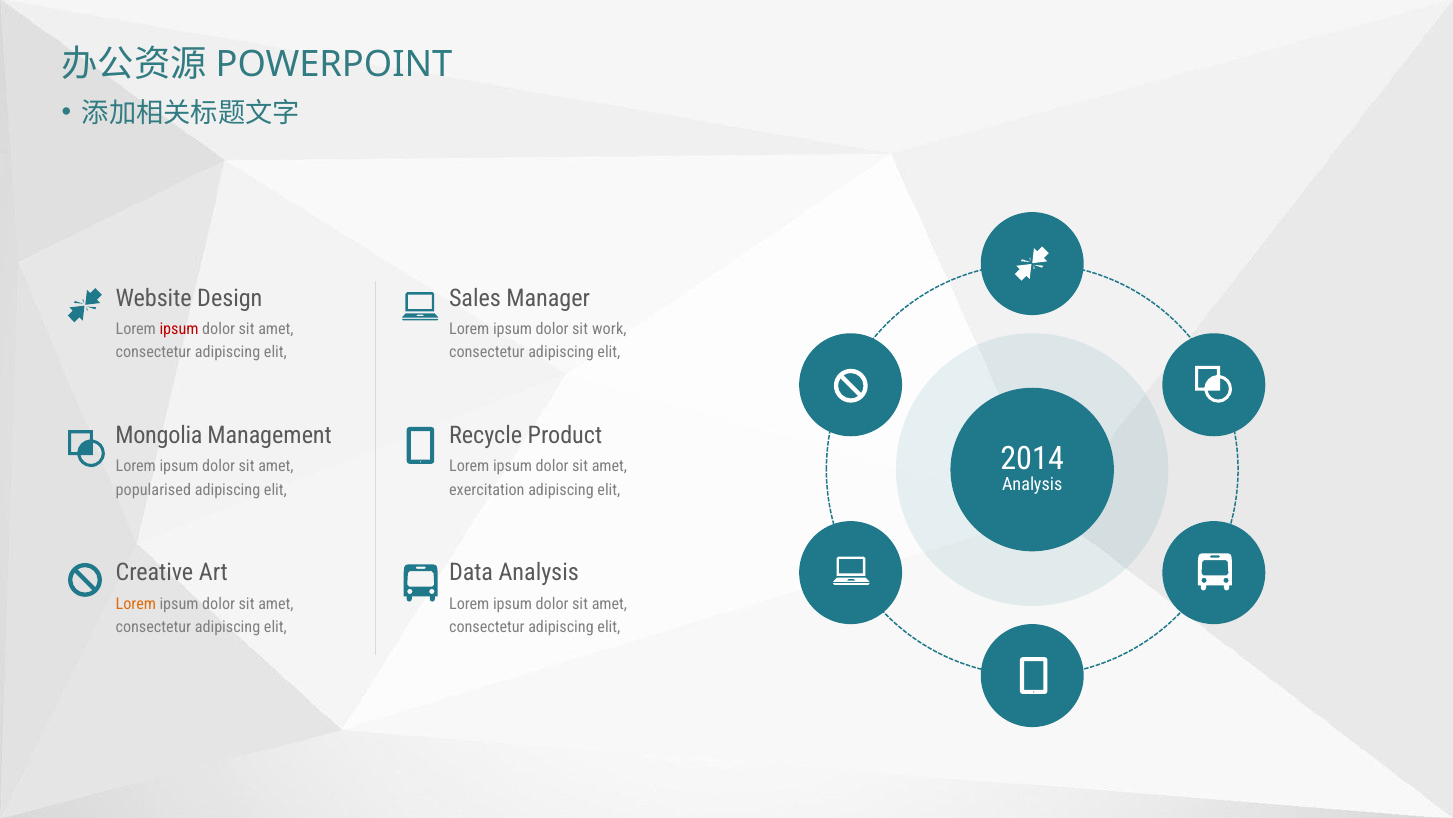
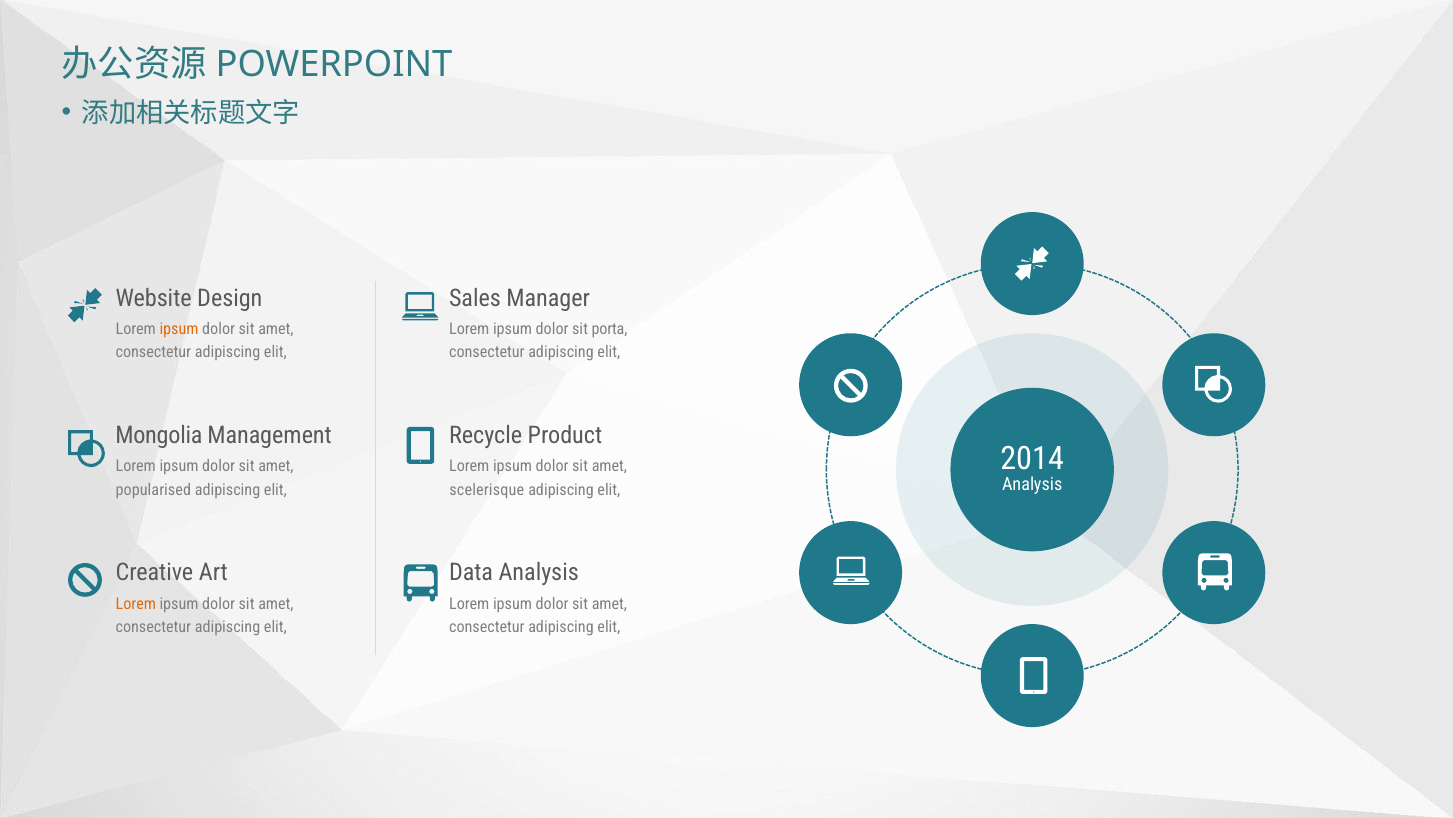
ipsum colour: red -> orange (179, 329)
work: work -> porta (609, 329)
exercitation: exercitation -> scelerisque (487, 489)
